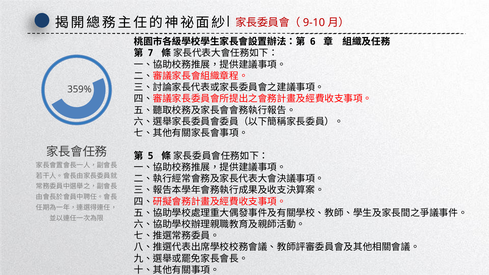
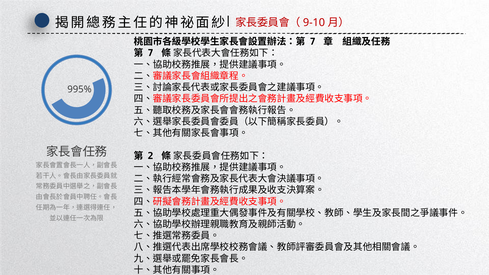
6: 6 -> 7 (313, 42)
359%: 359% -> 995% (79, 89)
5: 5 -> 2 (151, 156)
